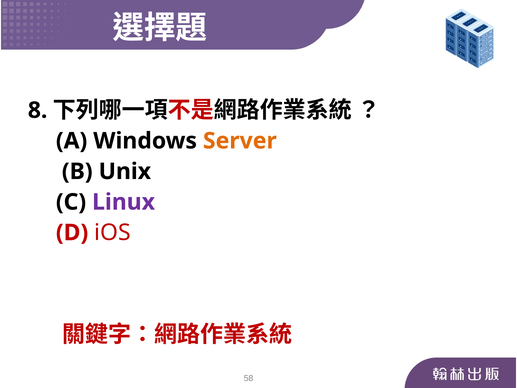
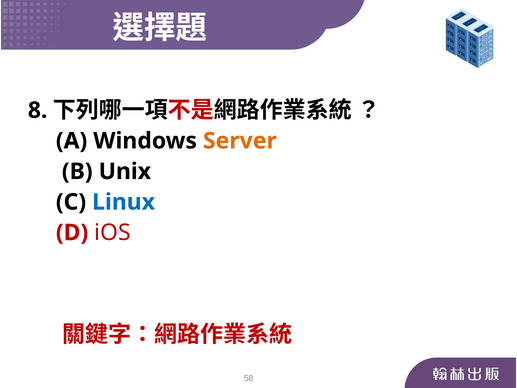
Linux colour: purple -> blue (124, 202)
